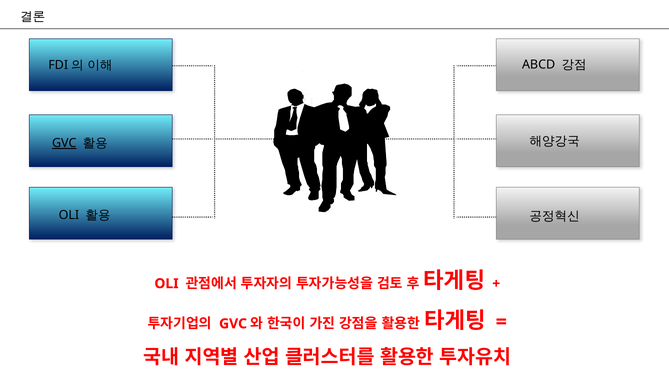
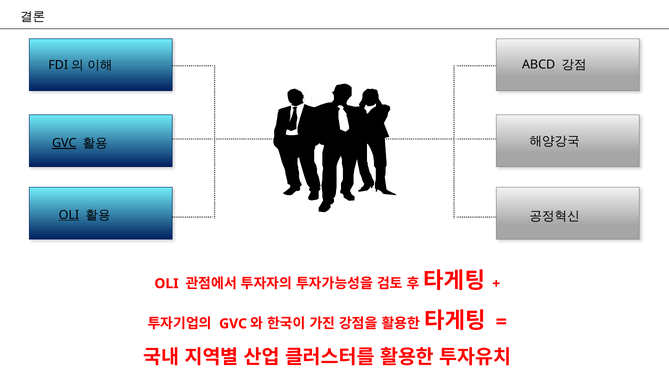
OLI underline: none -> present (69, 215)
